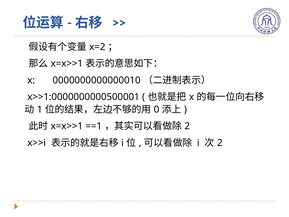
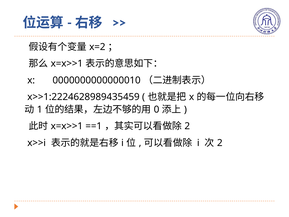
x>>1:0000000000500001: x>>1:0000000000500001 -> x>>1:2224628989435459 (83, 97)
